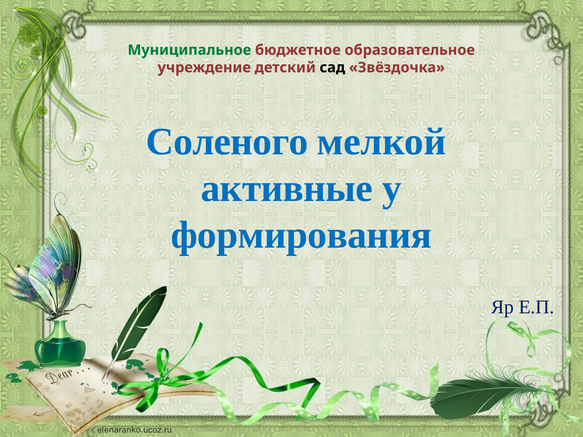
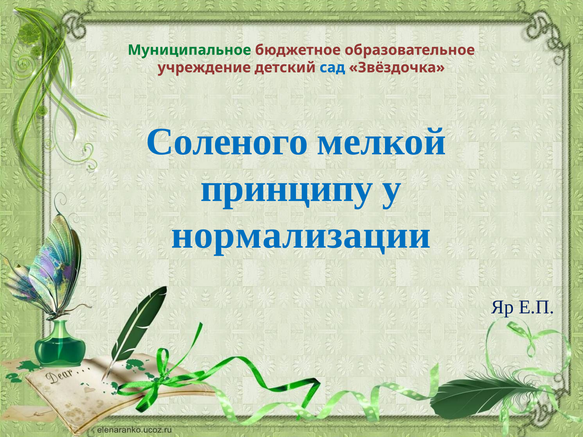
сад colour: black -> blue (332, 68)
активные: активные -> принципу (287, 188)
формирования: формирования -> нормализации (301, 235)
